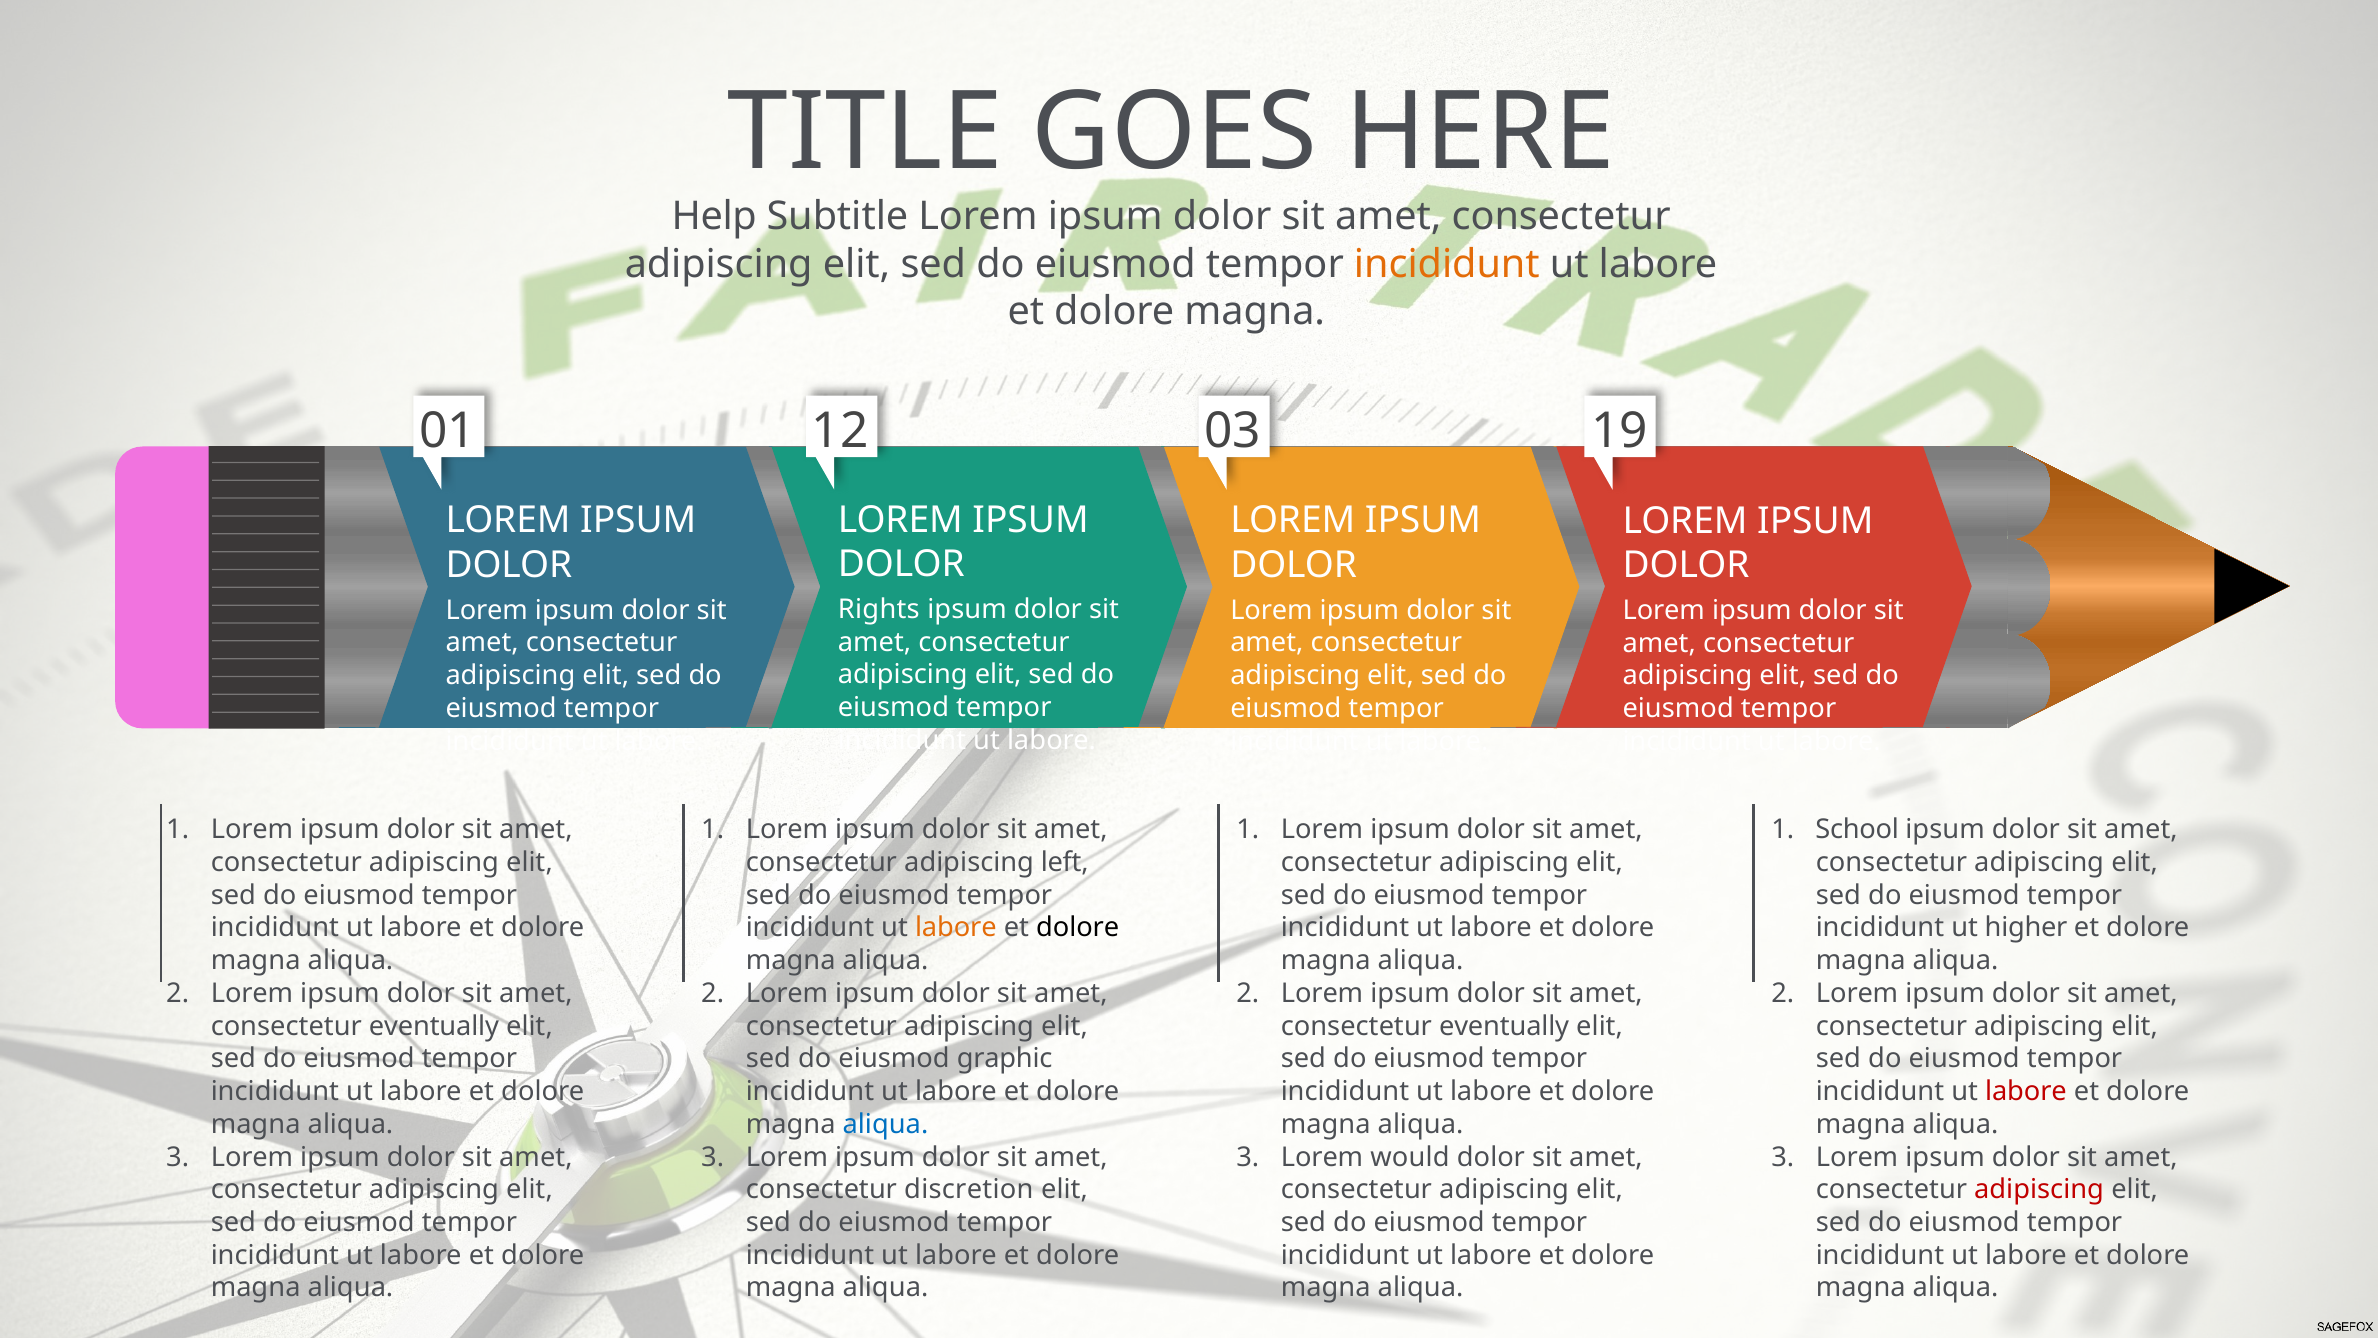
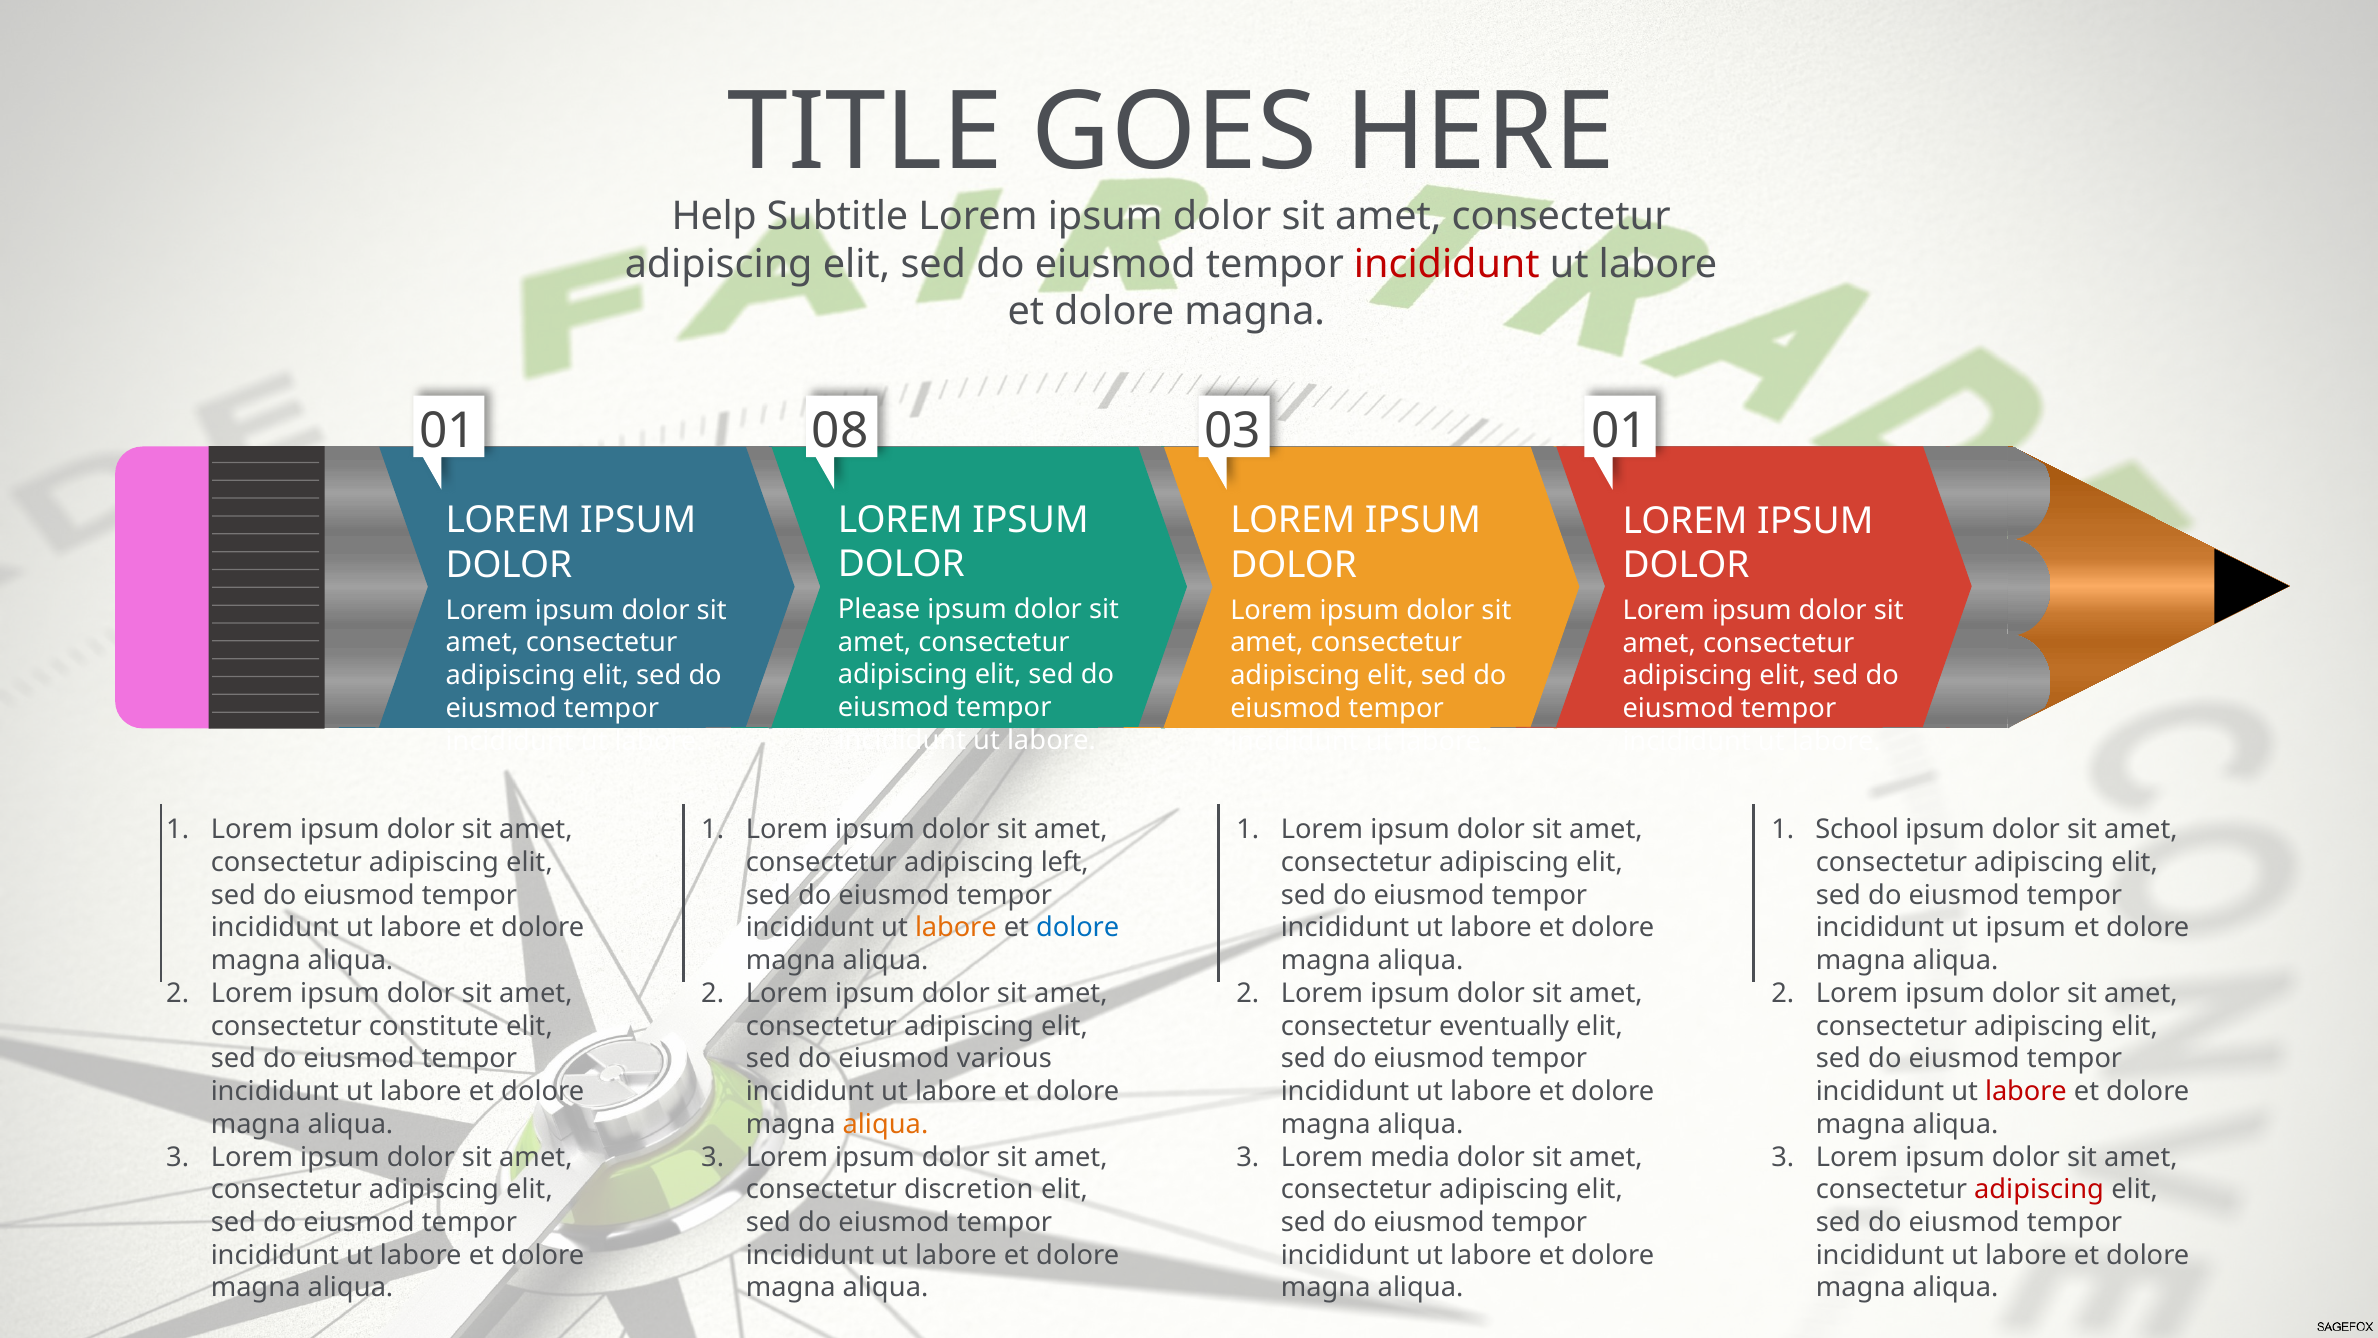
incididunt colour: orange -> red (1447, 264)
12: 12 -> 08 (840, 431)
03 19: 19 -> 01 (1619, 431)
Rights: Rights -> Please (879, 609)
dolore colour: black -> blue (1078, 928)
ut higher: higher -> ipsum (2026, 928)
eventually: eventually -> constitute (434, 1026)
graphic: graphic -> various (1004, 1059)
aliqua colour: blue -> orange (885, 1124)
would: would -> media (1410, 1157)
